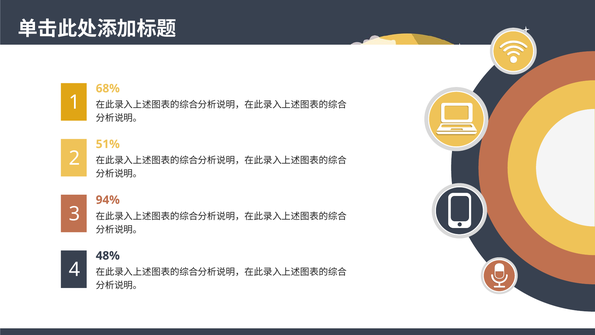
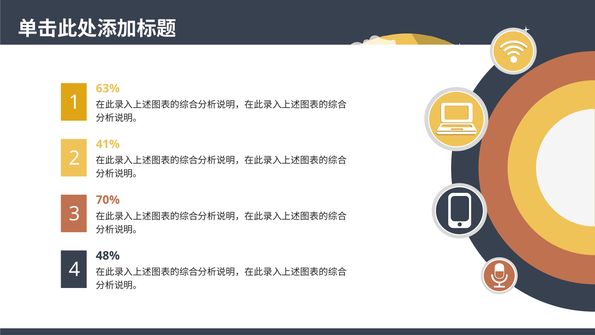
68%: 68% -> 63% (108, 88)
51%: 51% -> 41% (108, 144)
94%: 94% -> 70% (108, 200)
